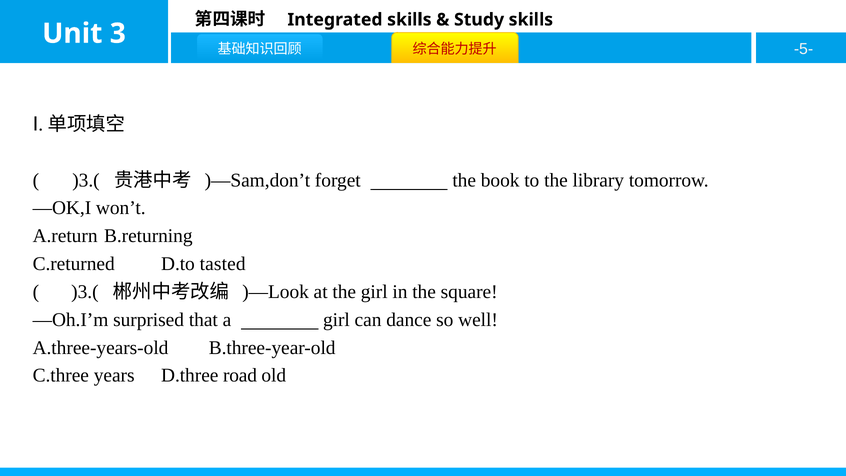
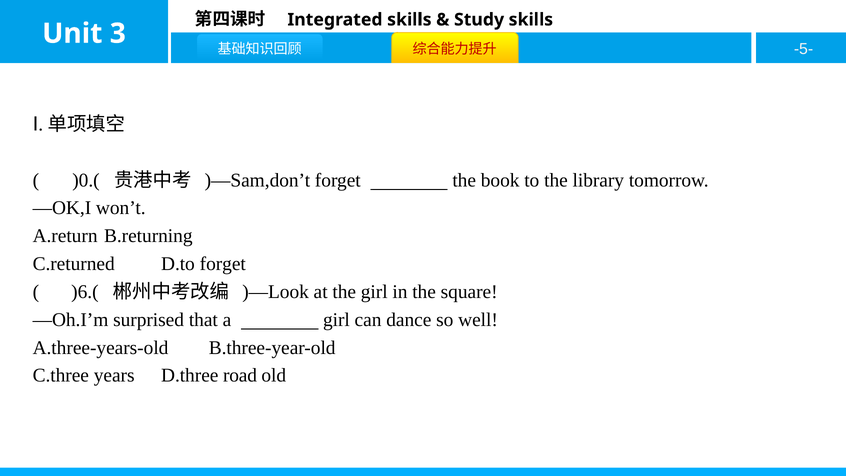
)3.(: )3.( -> )0.( (86, 180)
D.to tasted: tasted -> forget (223, 264)
)3.(: )3.( -> )6.( (85, 292)
